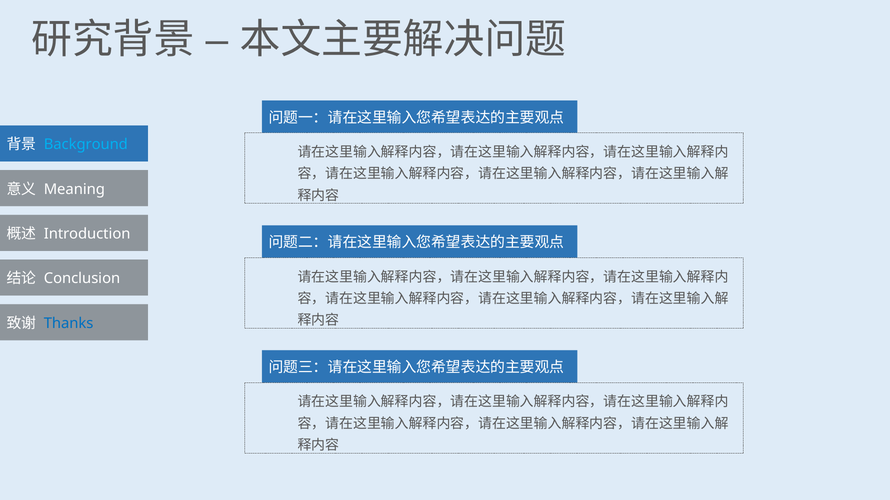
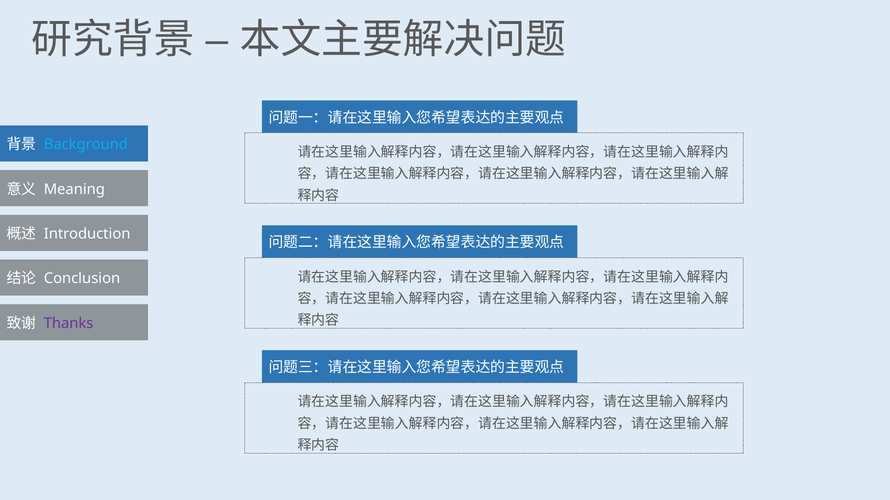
Thanks colour: blue -> purple (69, 324)
